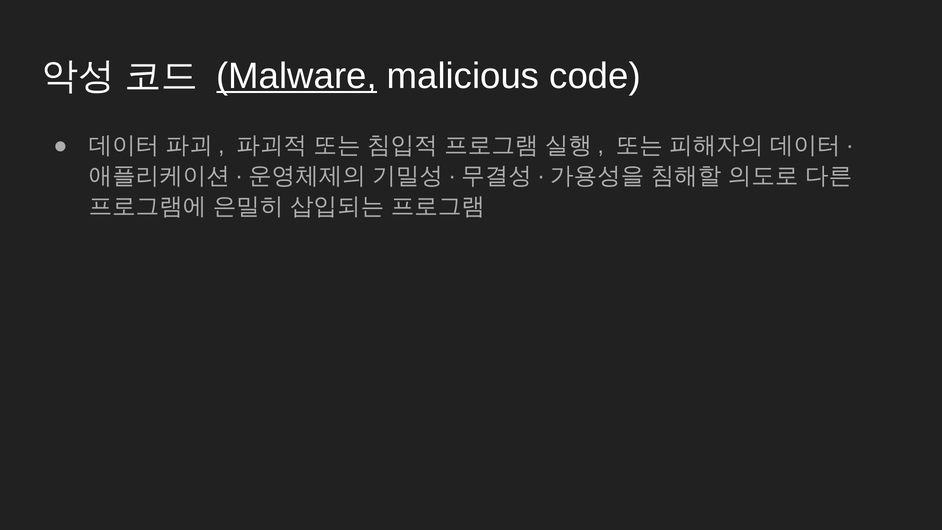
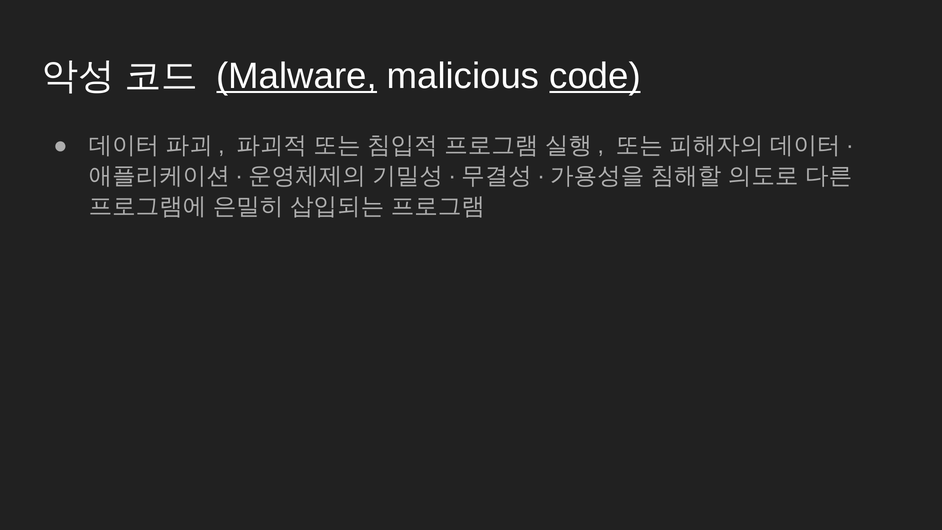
code underline: none -> present (595, 76)
